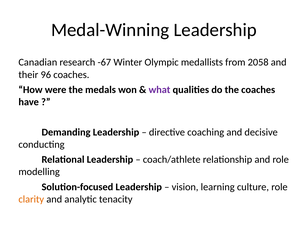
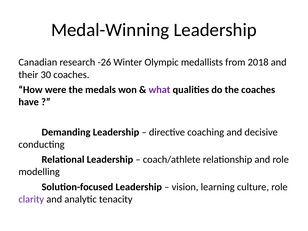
-67: -67 -> -26 (104, 62)
2058: 2058 -> 2018 (258, 62)
96: 96 -> 30 (46, 75)
clarity colour: orange -> purple (31, 199)
